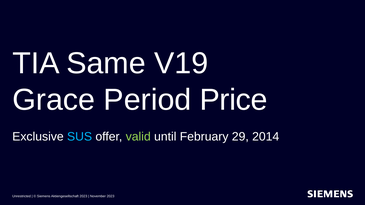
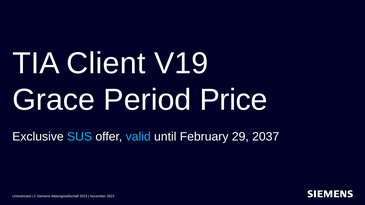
Same: Same -> Client (106, 63)
valid colour: light green -> light blue (138, 137)
2014: 2014 -> 2037 (266, 137)
